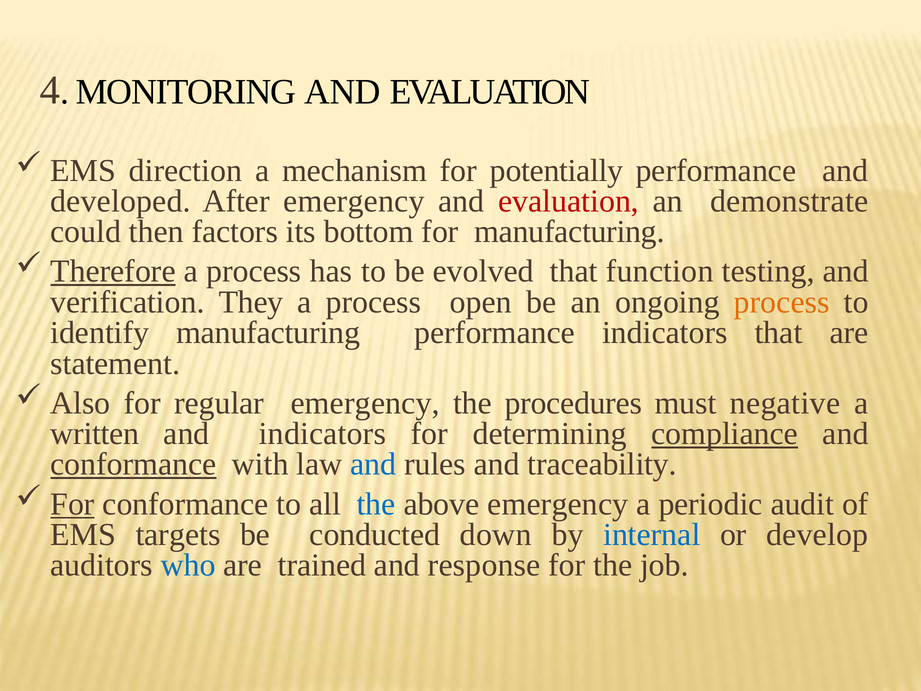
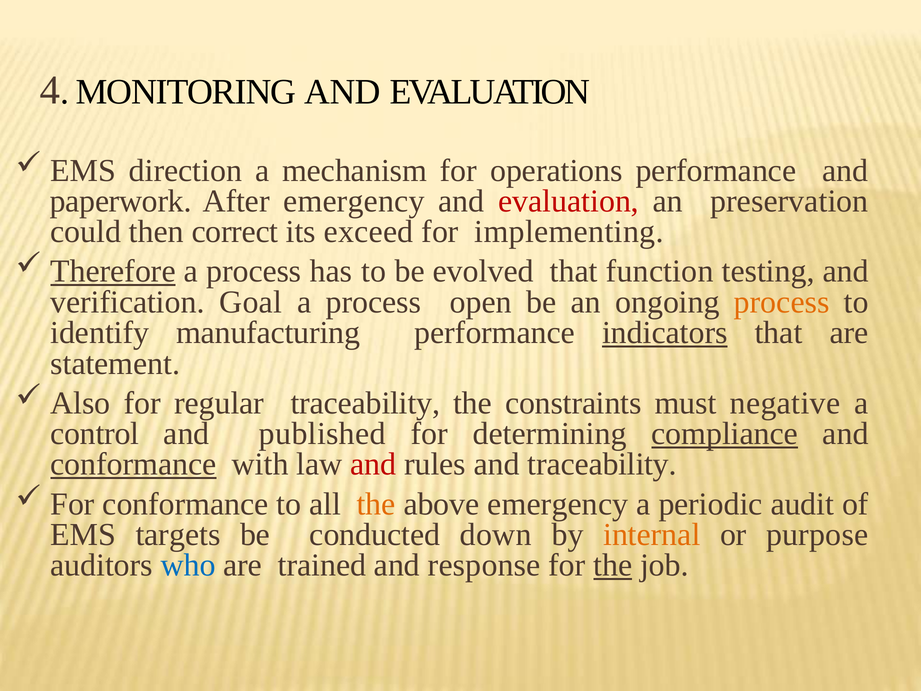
potentially: potentially -> operations (556, 170)
developed: developed -> paperwork (121, 201)
demonstrate: demonstrate -> preservation (789, 201)
factors: factors -> correct (235, 232)
bottom: bottom -> exceed (369, 232)
for manufacturing: manufacturing -> implementing (569, 232)
They: They -> Goal (251, 302)
indicators underline: none -> present (665, 333)
regular emergency: emergency -> traceability (365, 403)
procedures: procedures -> constraints (573, 403)
written: written -> control (95, 434)
and indicators: indicators -> published (322, 434)
and colour: blue -> red (373, 464)
For underline: present -> none (73, 504)
the colour: blue -> orange (376, 504)
internal colour: blue -> orange (652, 534)
develop: develop -> purpose (817, 534)
the underline: none -> present (613, 565)
